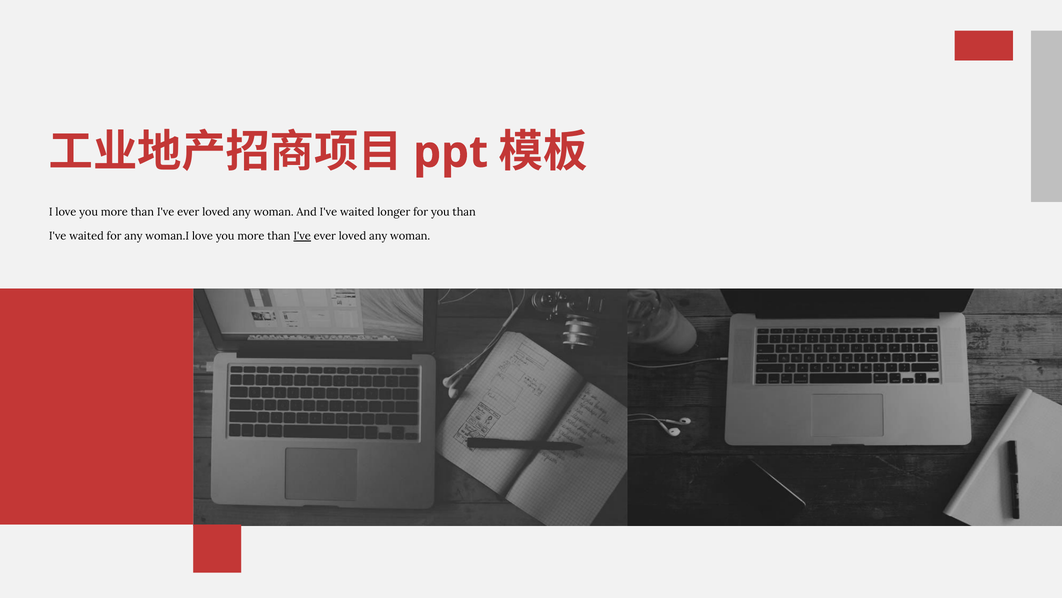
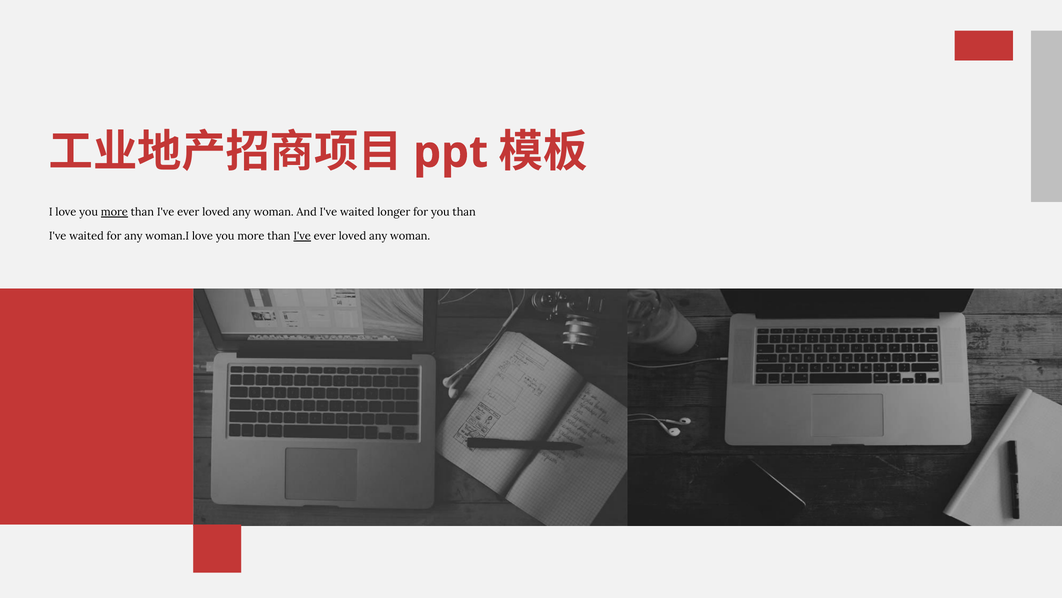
more underline: none -> present (114, 212)
